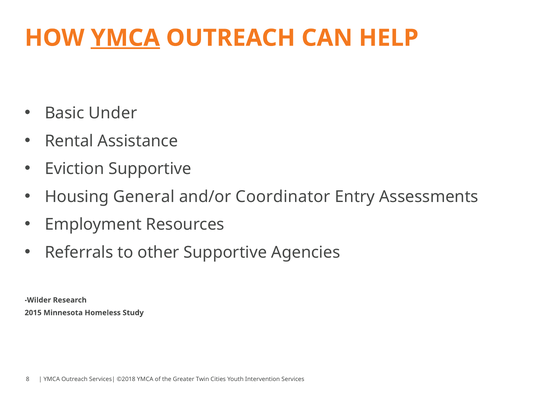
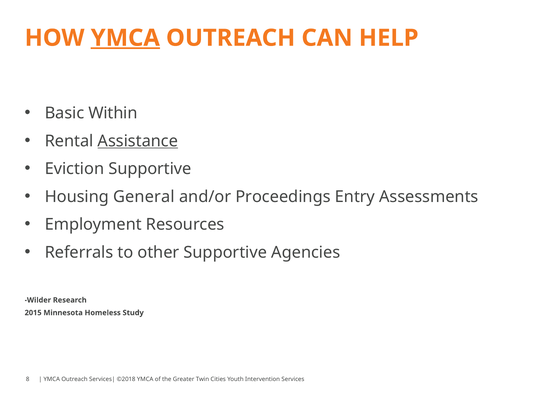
Under: Under -> Within (113, 113)
Assistance underline: none -> present (138, 141)
Coordinator: Coordinator -> Proceedings (283, 197)
